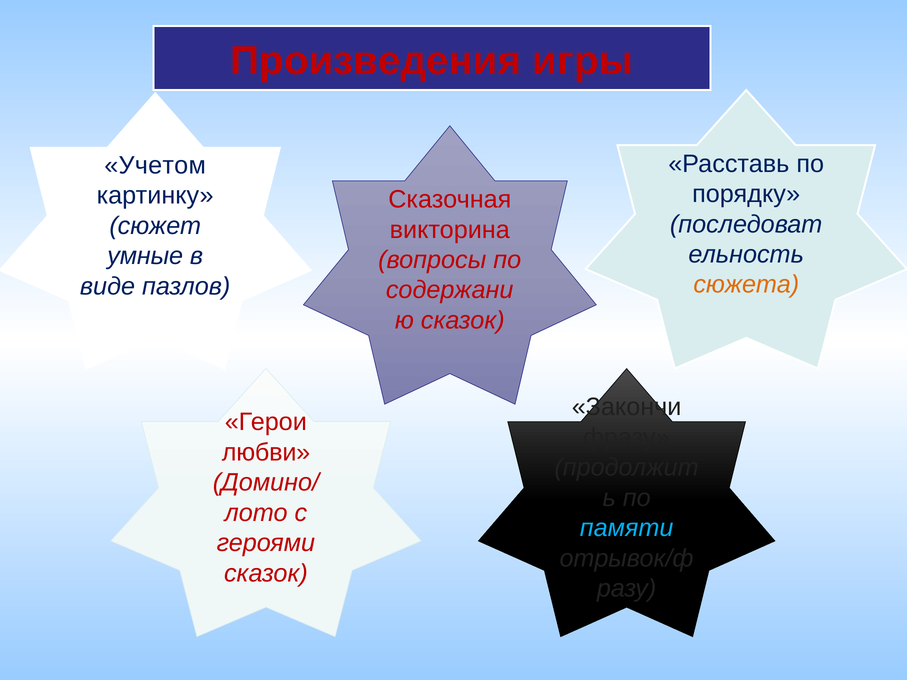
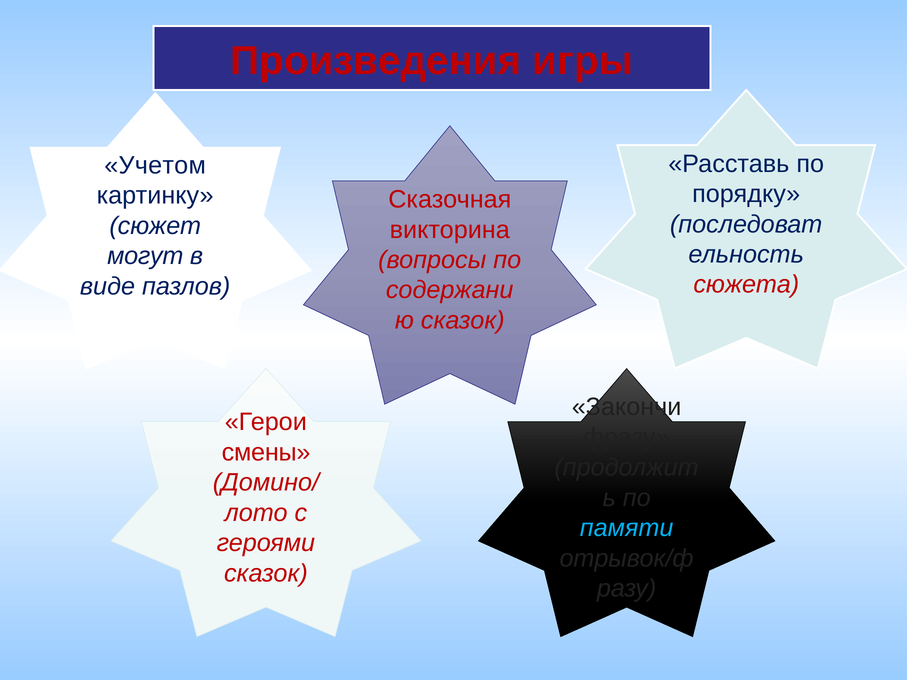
умные: умные -> могут (145, 256)
сюжета colour: orange -> red (746, 285)
любви: любви -> смены (266, 453)
